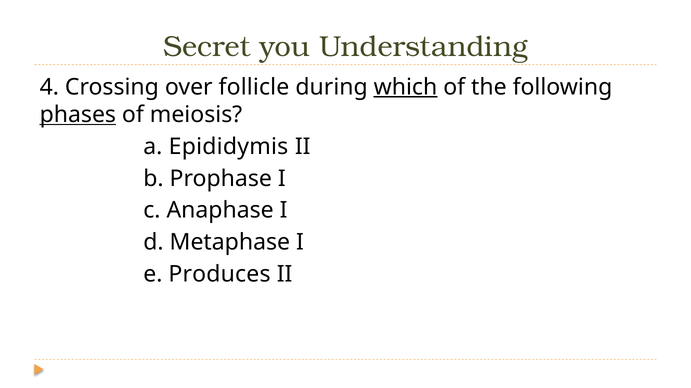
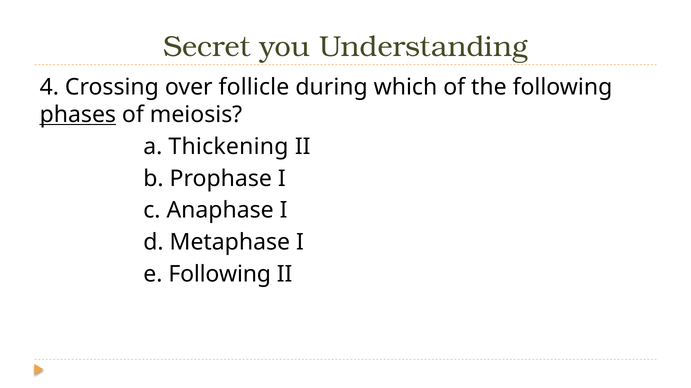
which underline: present -> none (405, 87)
Epididymis: Epididymis -> Thickening (228, 147)
e Produces: Produces -> Following (220, 275)
